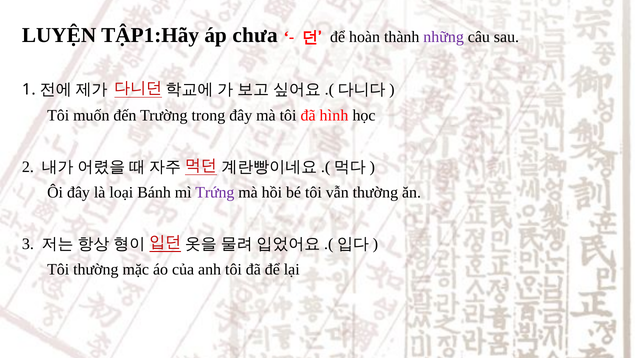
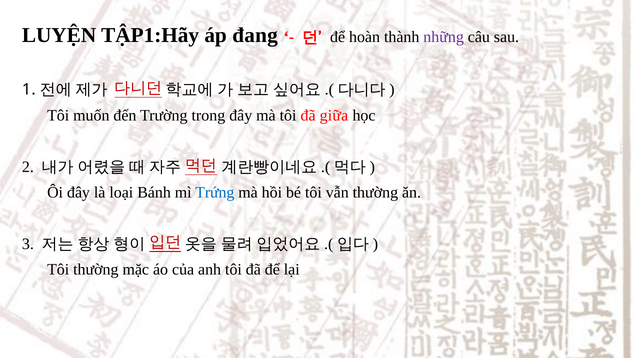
chưa: chưa -> đang (255, 35)
hình: hình -> giữa (334, 115)
Trứng colour: purple -> blue (215, 193)
